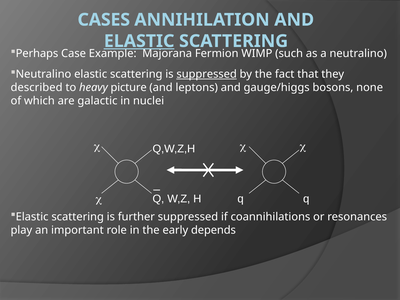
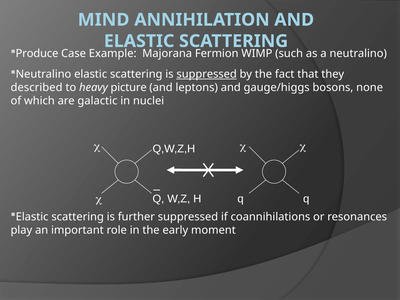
CASES: CASES -> MIND (104, 20)
ELASTIC underline: present -> none (139, 41)
Perhaps: Perhaps -> Produce (37, 54)
depends: depends -> moment (213, 230)
